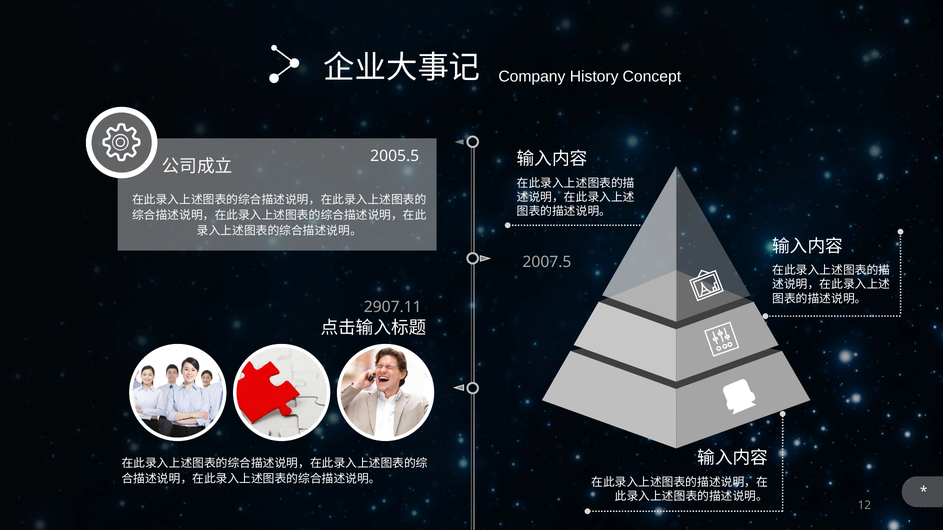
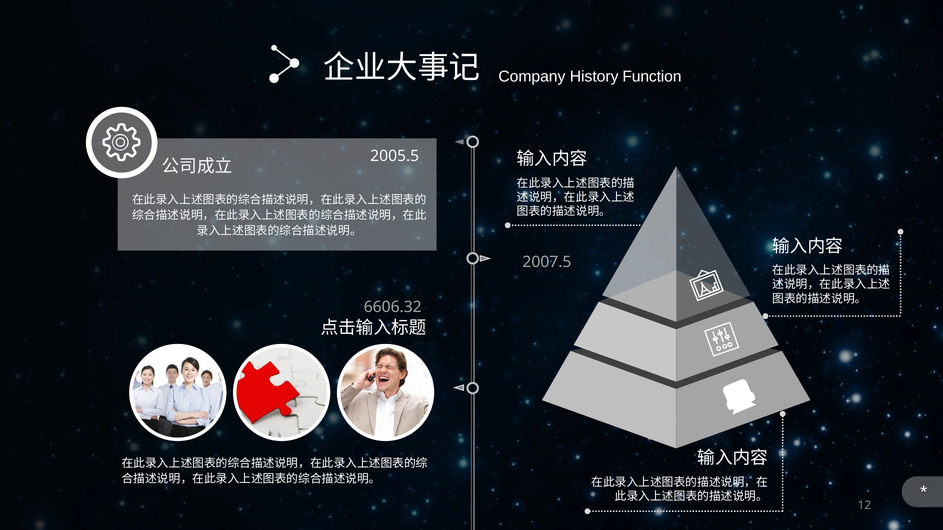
Concept: Concept -> Function (652, 77)
2907.11: 2907.11 -> 6606.32 (393, 307)
